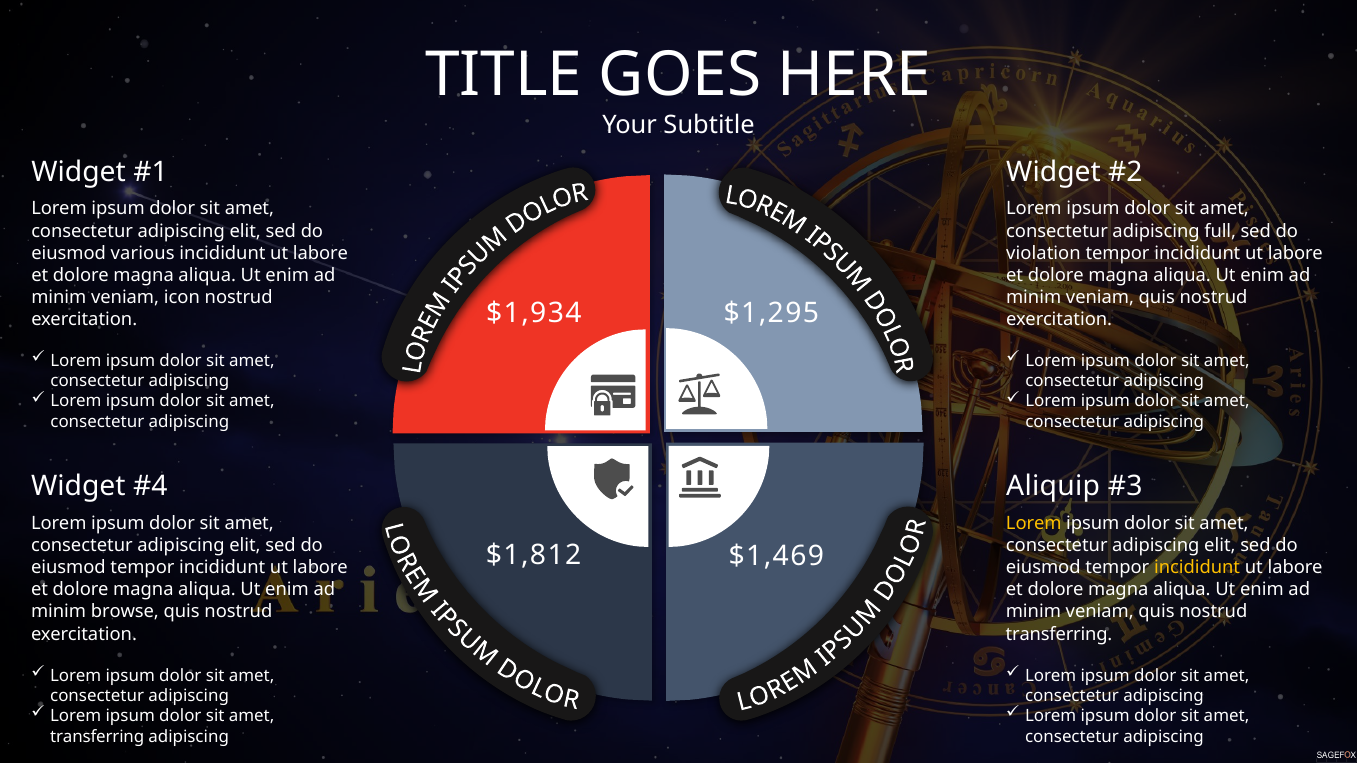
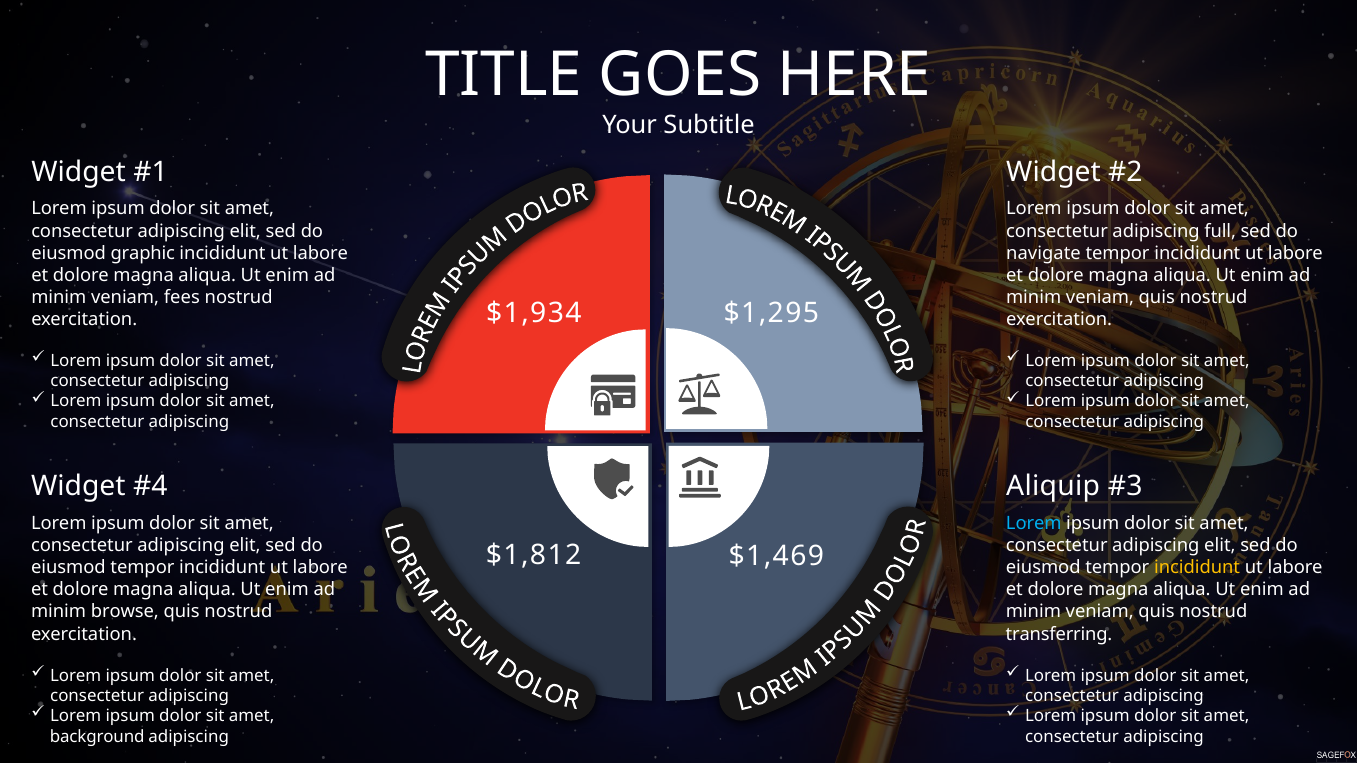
various: various -> graphic (143, 253)
violation: violation -> navigate (1044, 253)
icon: icon -> fees (182, 297)
Lorem colour: yellow -> light blue (1034, 524)
transferring: transferring -> background (97, 737)
